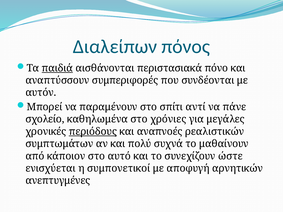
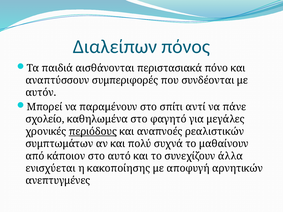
παιδιά underline: present -> none (57, 68)
χρόνιες: χρόνιες -> φαγητό (168, 119)
ώστε: ώστε -> άλλα (230, 156)
συμπονετικοί: συμπονετικοί -> κακοποίησης (119, 169)
